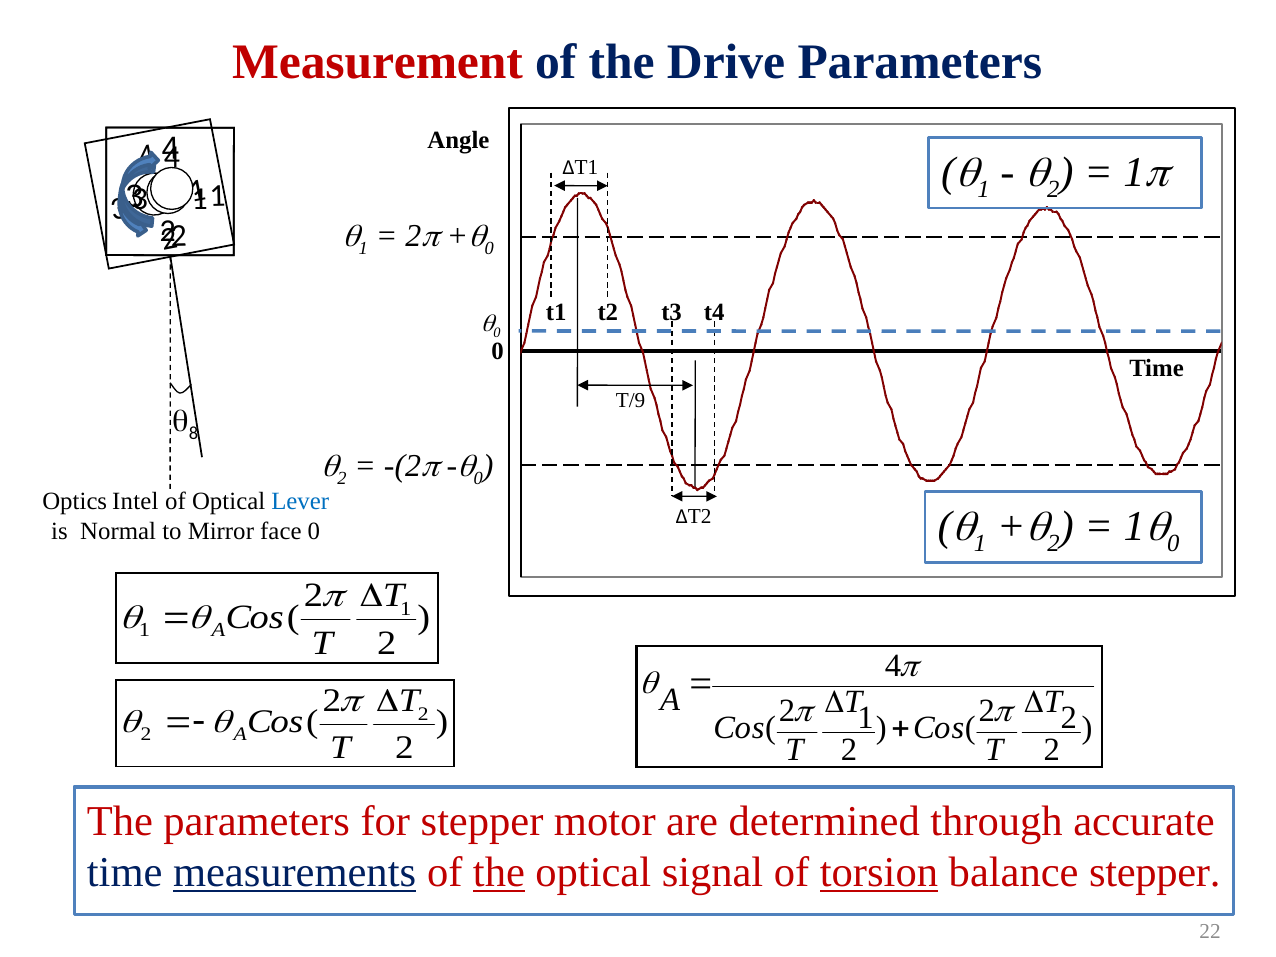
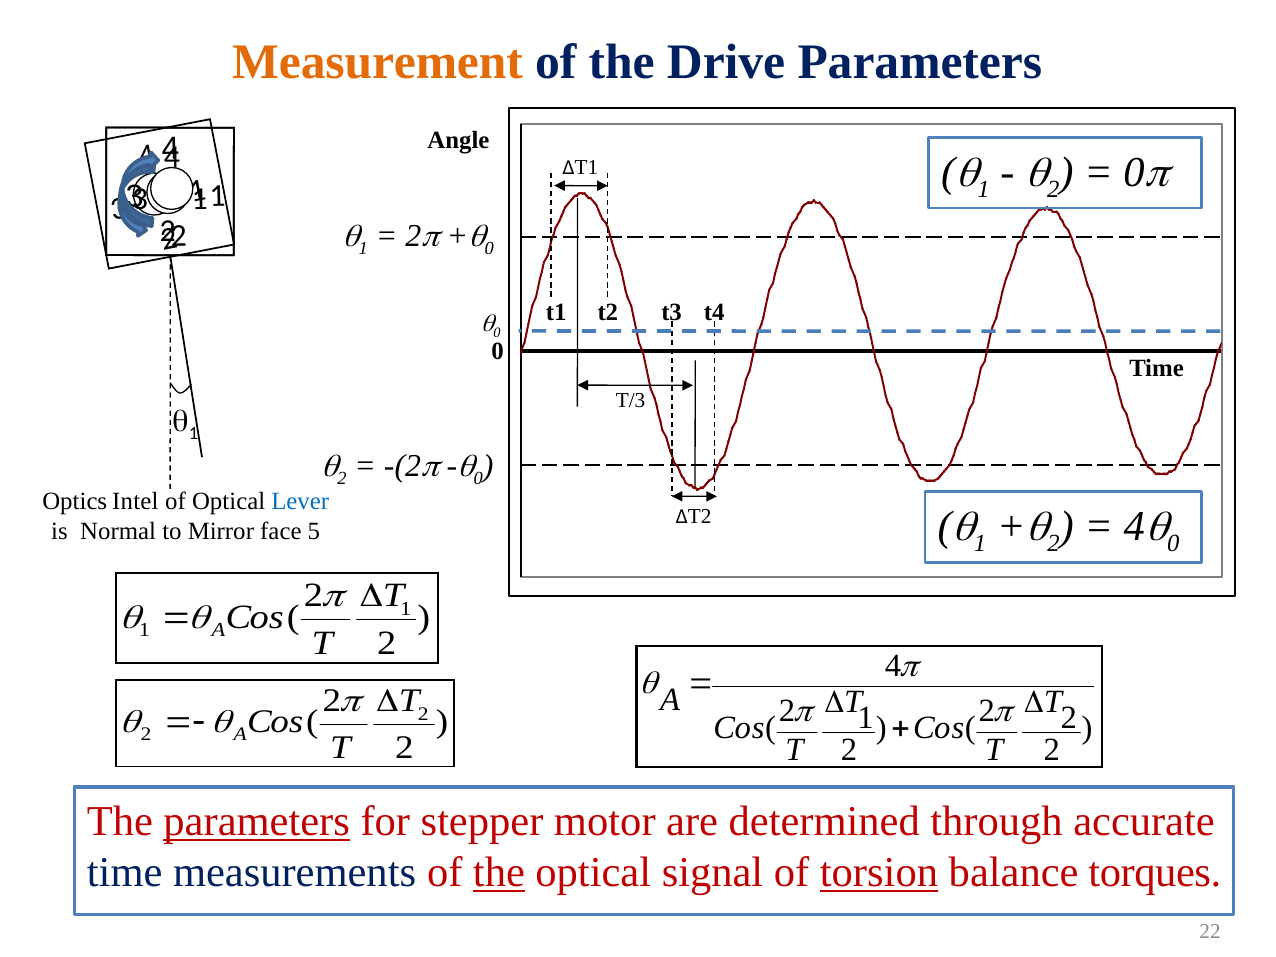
Measurement colour: red -> orange (378, 62)
1: 1 -> 0 (1134, 172)
T/9: T/9 -> T/3 (631, 400)
8: 8 -> 1 (193, 434)
face 0: 0 -> 5 (314, 531)
1: 1 -> 4 (1134, 526)
parameters underline: none -> present (257, 822)
measurements underline: present -> none (295, 873)
balance stepper: stepper -> torques (1155, 873)
